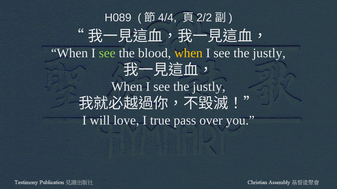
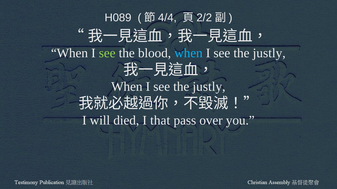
when colour: yellow -> light blue (188, 53)
love: love -> died (126, 121)
true: true -> that (160, 121)
